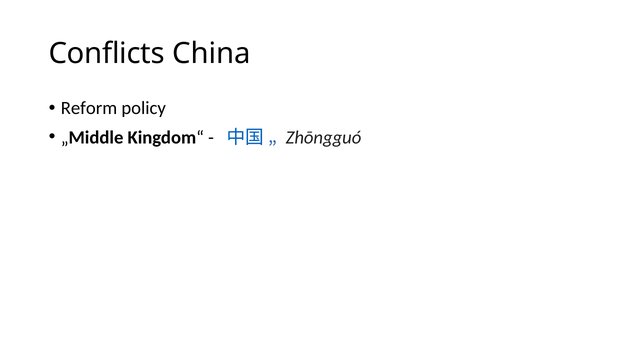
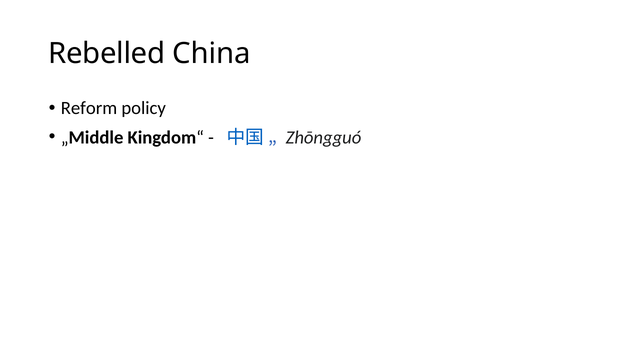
Conflicts: Conflicts -> Rebelled (107, 54)
